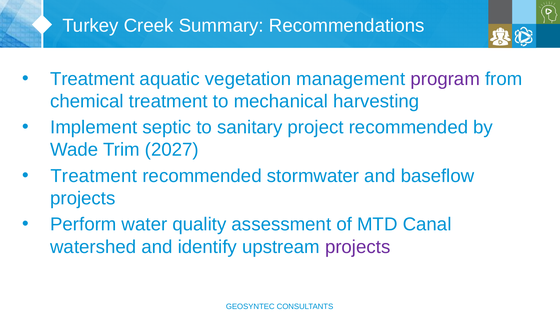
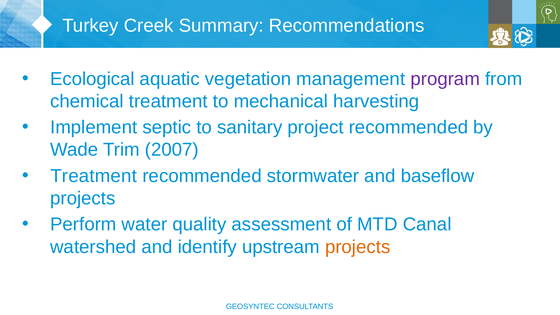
Treatment: Treatment -> Ecological (92, 79)
2027: 2027 -> 2007 (172, 150)
projects colour: purple -> orange (358, 247)
